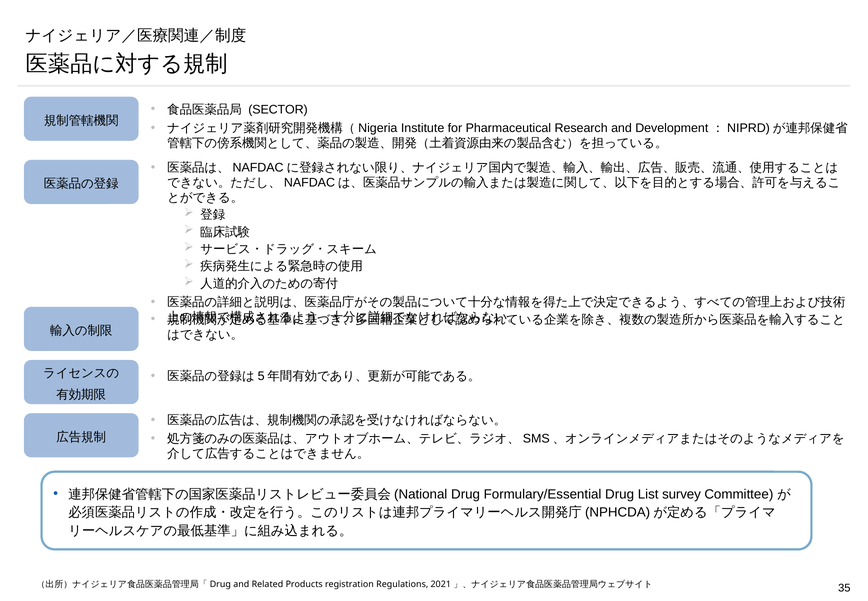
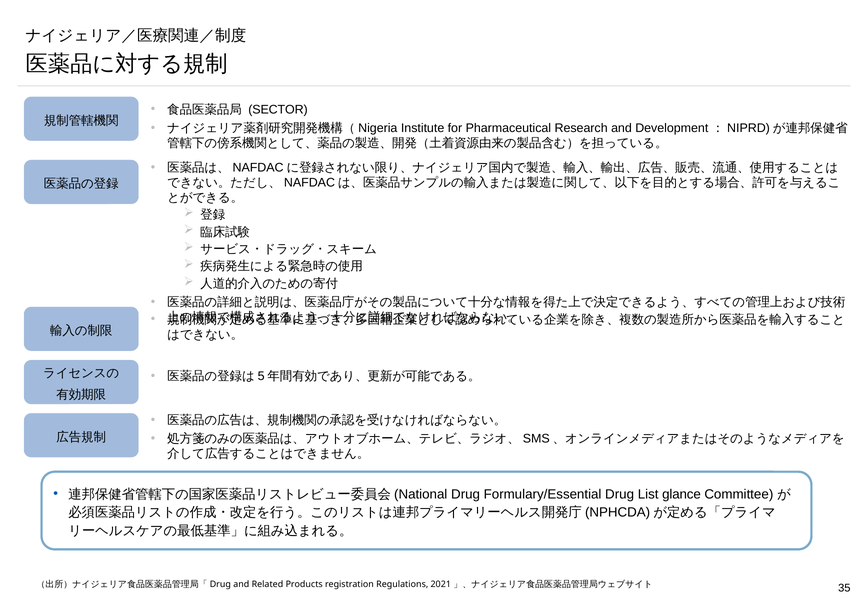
survey: survey -> glance (681, 494)
